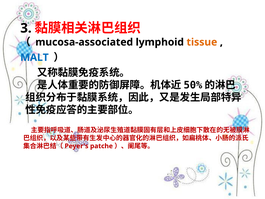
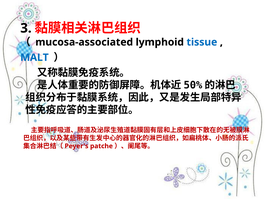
tissue colour: orange -> blue (202, 42)
